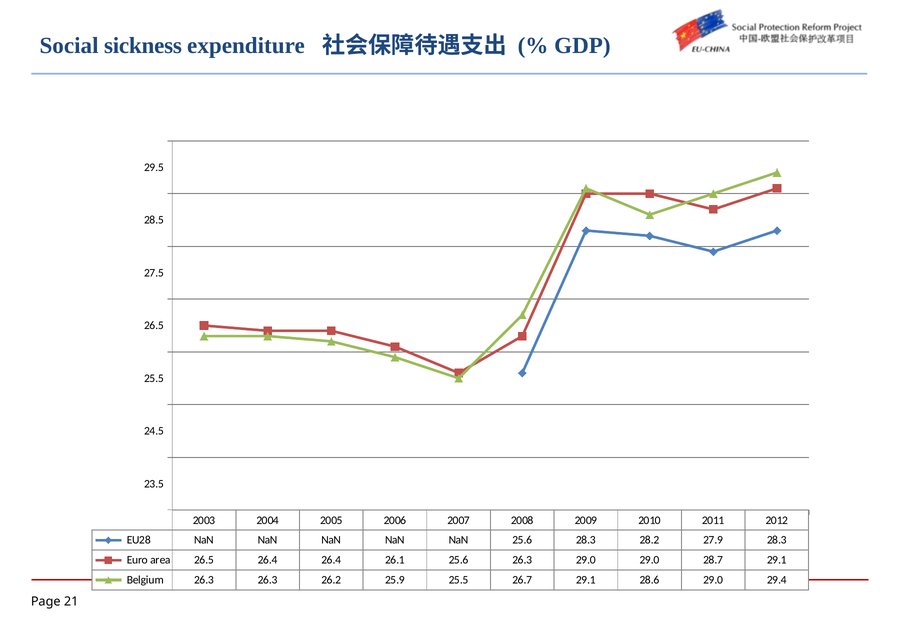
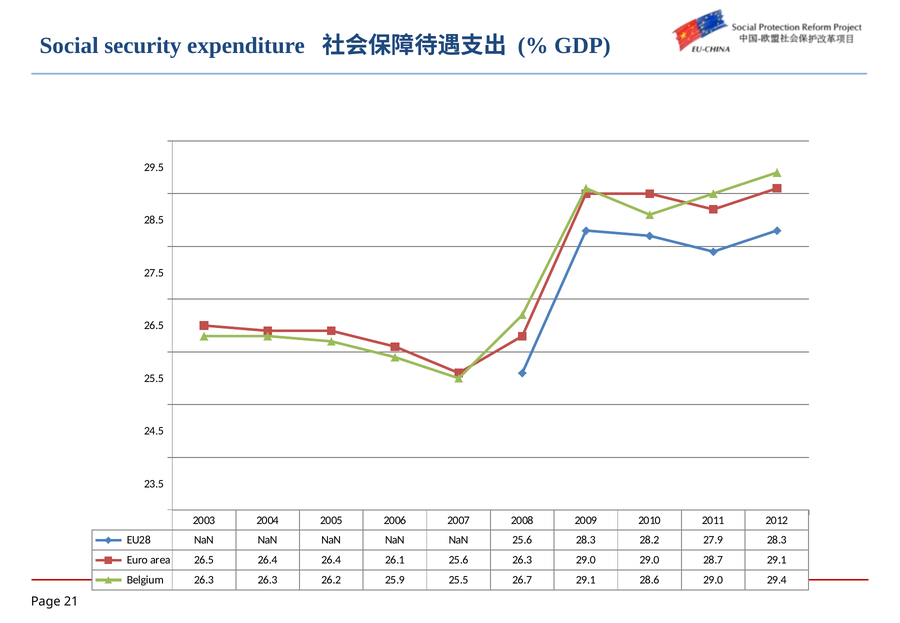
sickness: sickness -> security (143, 46)
